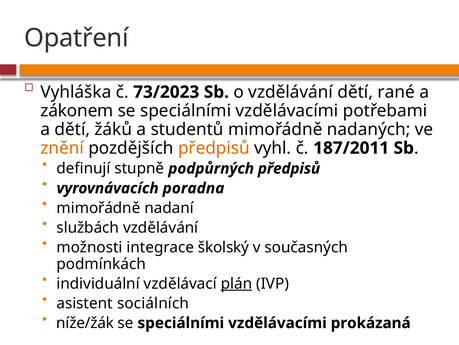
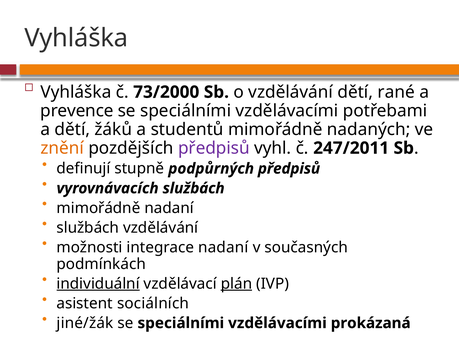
Opatření: Opatření -> Vyhláška (76, 38)
73/2023: 73/2023 -> 73/2000 (166, 92)
zákonem: zákonem -> prevence (77, 111)
předpisů colour: orange -> purple (214, 148)
187/2011: 187/2011 -> 247/2011 (351, 148)
vyrovnávacích poradna: poradna -> službách (194, 188)
integrace školský: školský -> nadaní (223, 247)
individuální underline: none -> present (98, 283)
níže/žák: níže/žák -> jiné/žák (85, 322)
